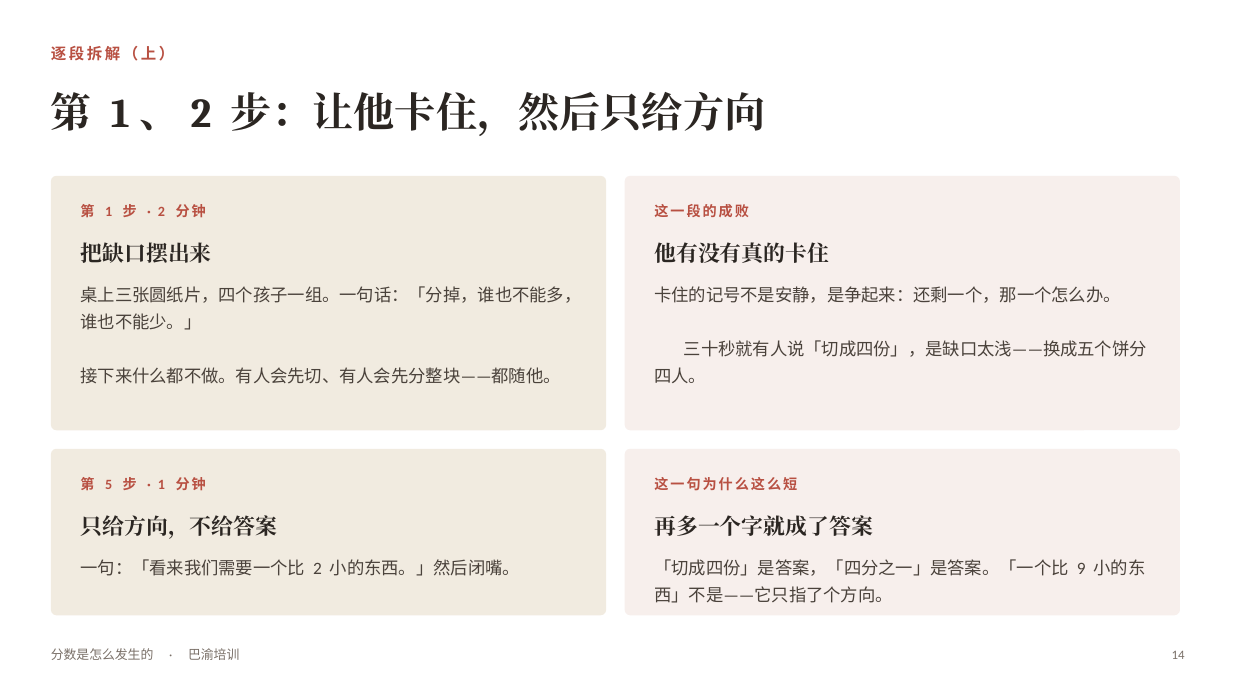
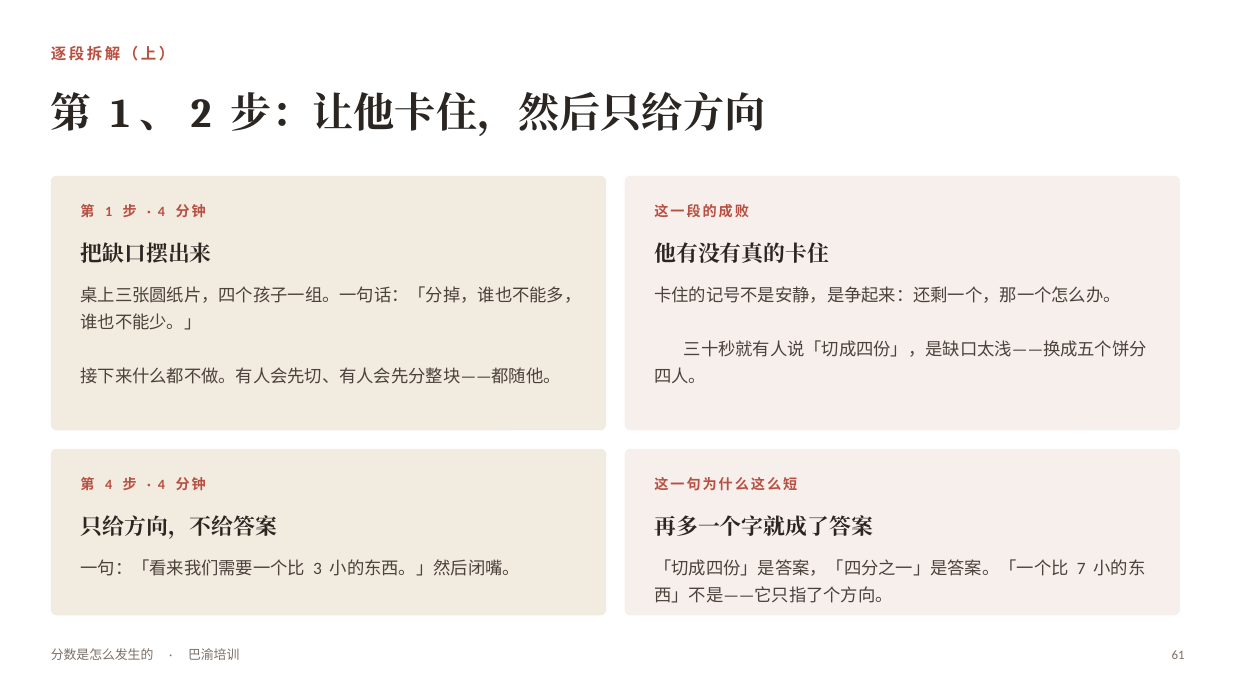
2: 2 -> 4 (161, 212)
5: 5 -> 4 (109, 485)
1: 1 -> 4 (161, 485)
2: 2 -> 3 (317, 568)
9: 9 -> 7 (1081, 568)
14: 14 -> 61 (1178, 655)
